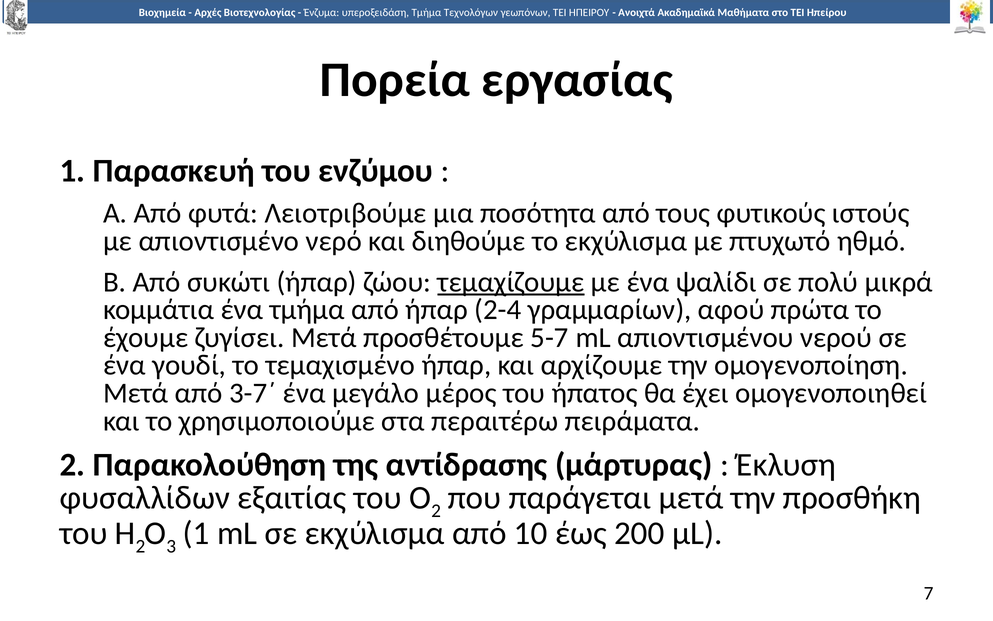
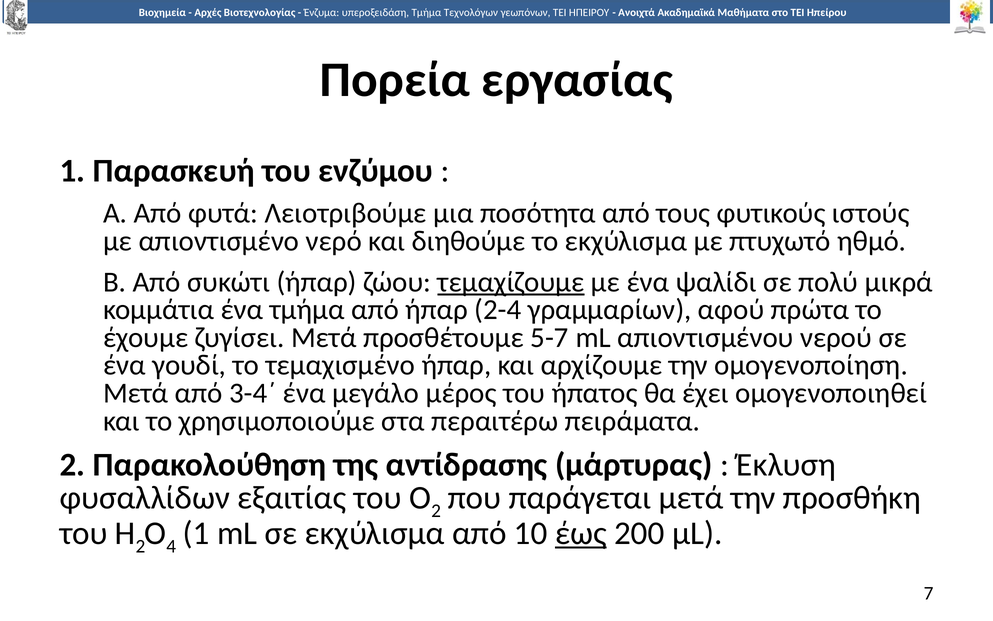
3-7΄: 3-7΄ -> 3-4΄ (253, 393)
3: 3 -> 4 (171, 546)
έως underline: none -> present (581, 533)
